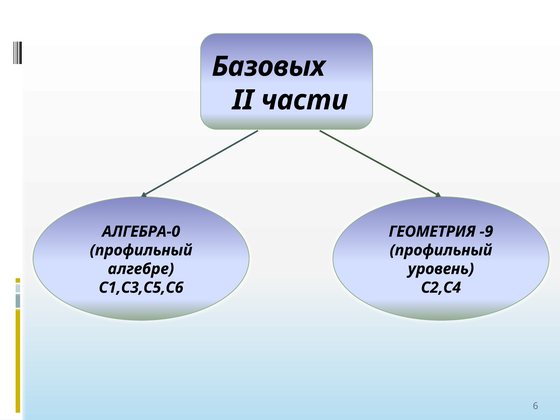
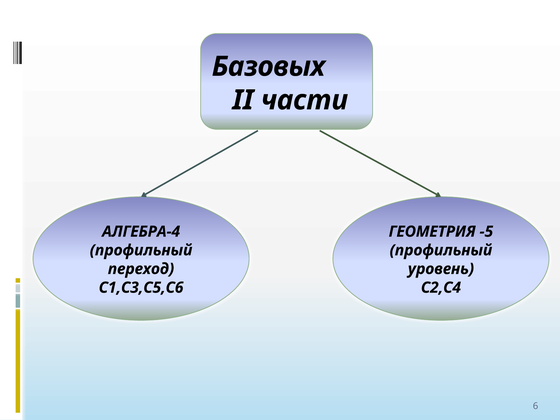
АЛГЕБРА-0: АЛГЕБРА-0 -> АЛГЕБРА-4 (141, 232)
-9: -9 -> -5 (486, 232)
алгебре: алгебре -> переход (141, 269)
